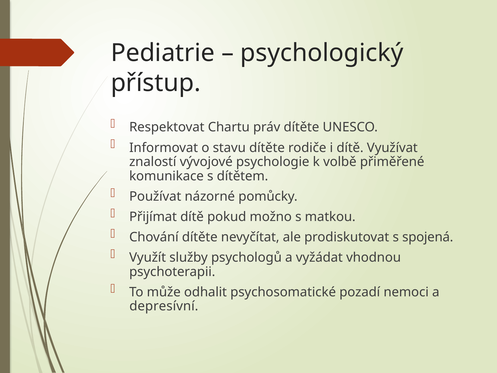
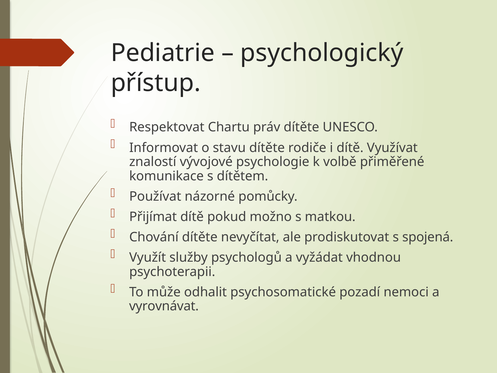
depresívní: depresívní -> vyrovnávat (164, 306)
